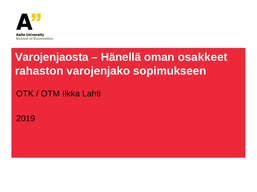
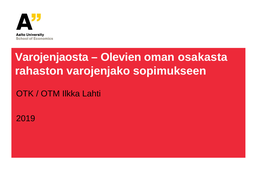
Hänellä: Hänellä -> Olevien (121, 57)
osakkeet: osakkeet -> osakasta (203, 57)
